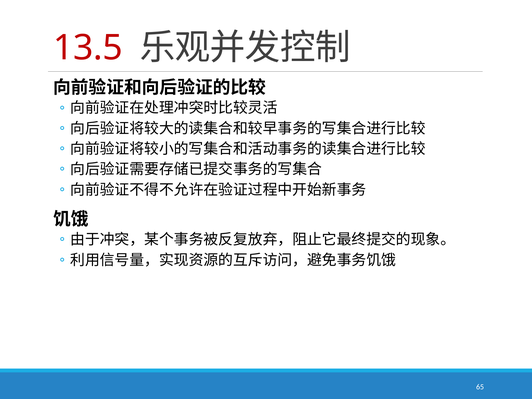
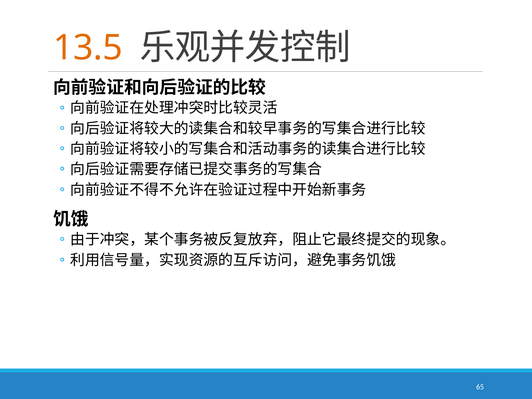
13.5 colour: red -> orange (88, 48)
